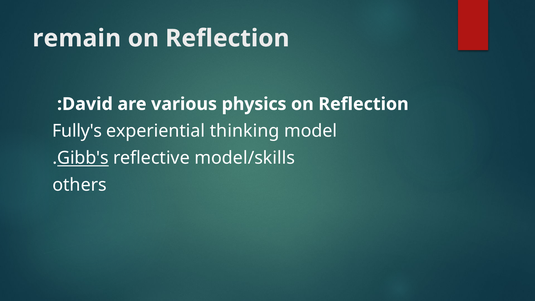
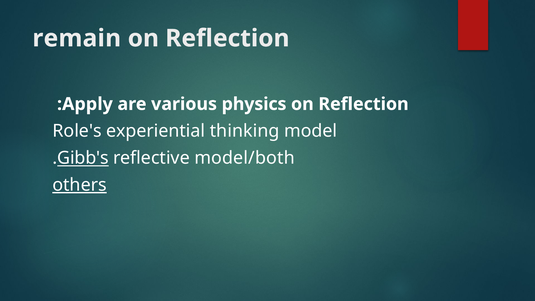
David: David -> Apply (87, 104)
Fully's: Fully's -> Role's (77, 131)
model/skills: model/skills -> model/both (245, 158)
others underline: none -> present (80, 185)
